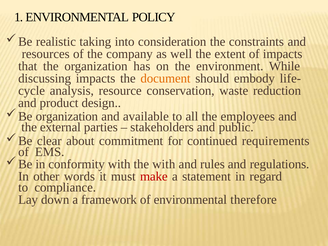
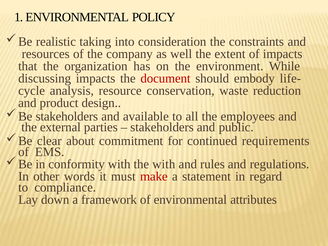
document colour: orange -> red (165, 78)
organization: organization -> stakeholders (67, 116)
therefore: therefore -> attributes (254, 200)
